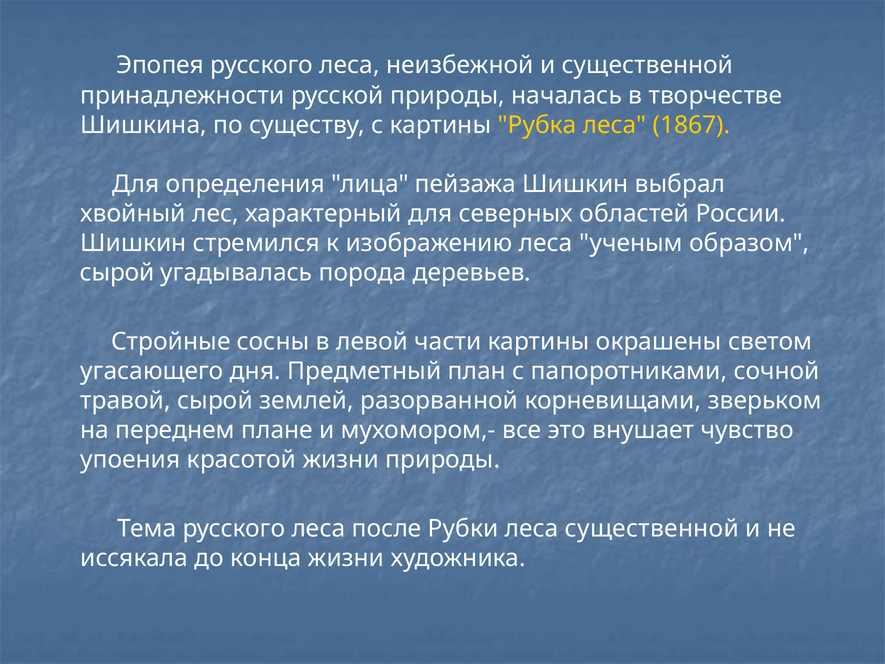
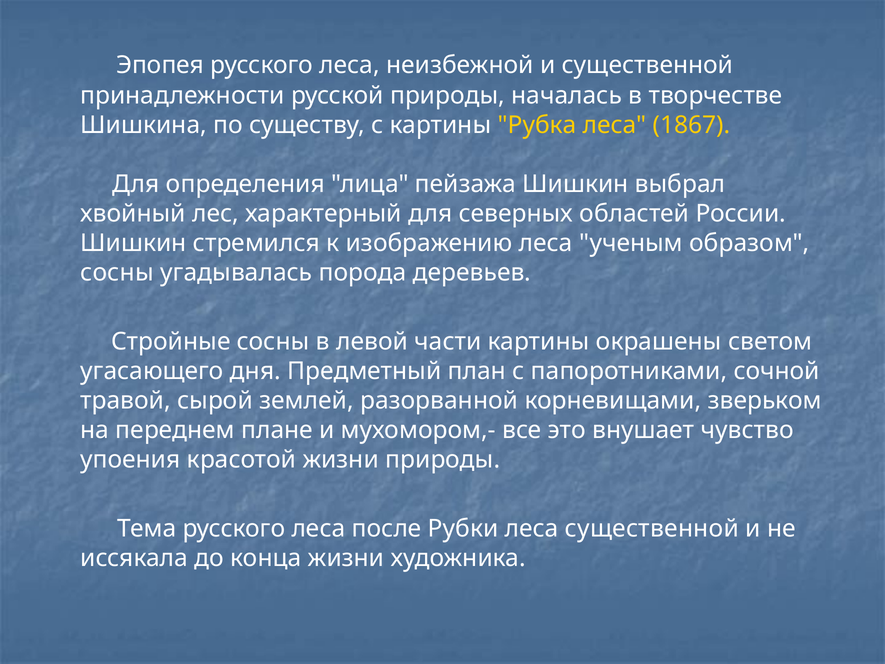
сырой: сырой -> сосны (117, 273)
